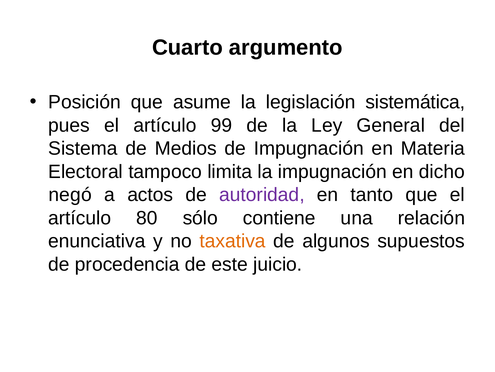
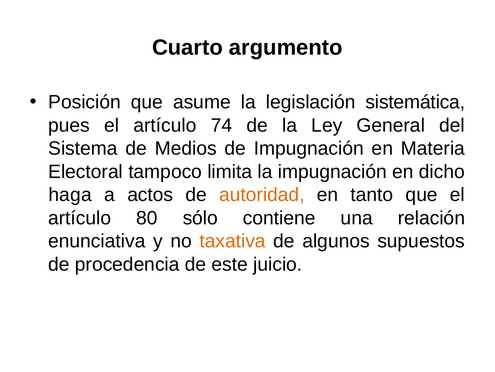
99: 99 -> 74 (221, 125)
negó: negó -> haga (70, 194)
autoridad colour: purple -> orange (262, 194)
